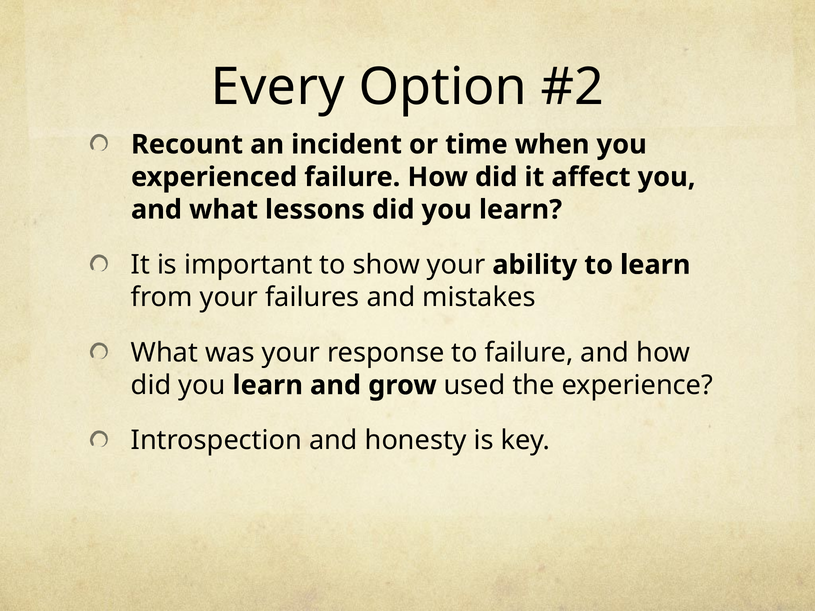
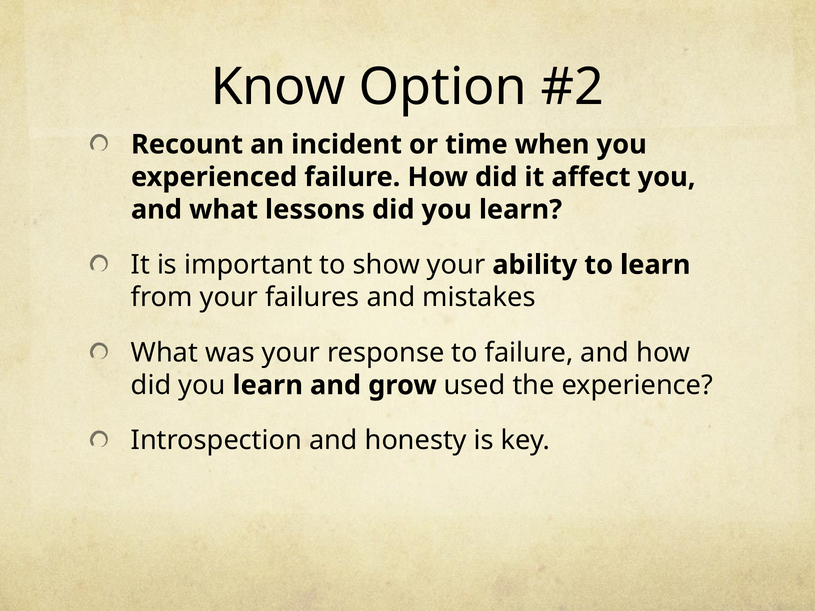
Every: Every -> Know (278, 87)
